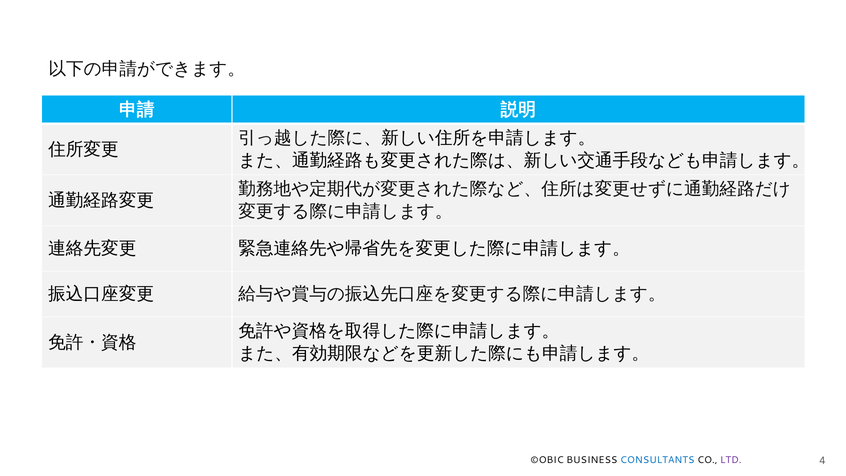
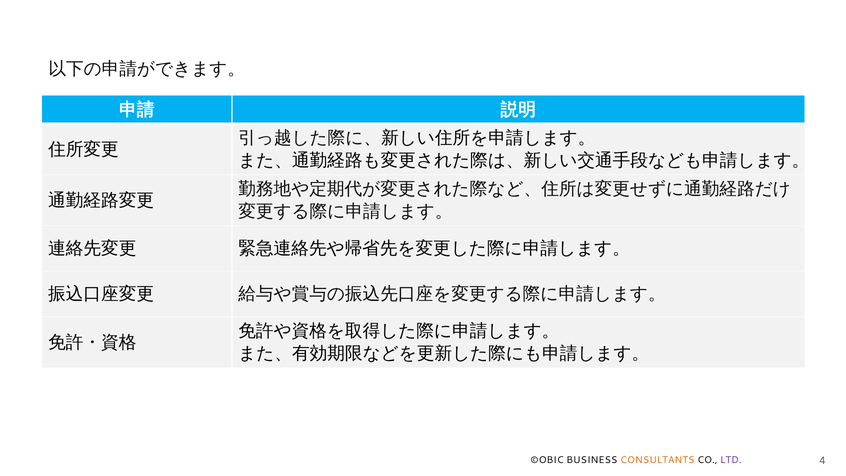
CONSULTANTS colour: blue -> orange (657, 460)
